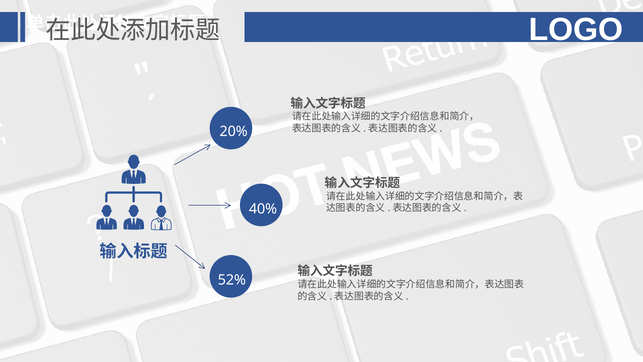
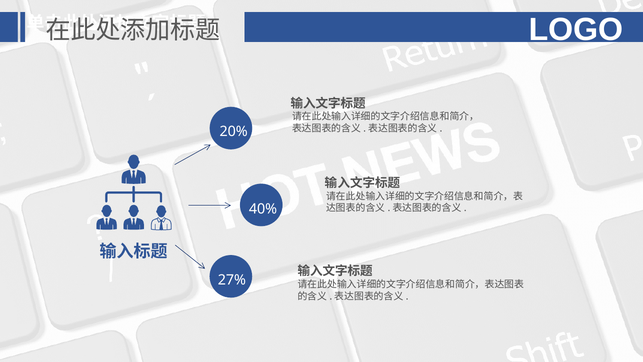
52%: 52% -> 27% (232, 280)
